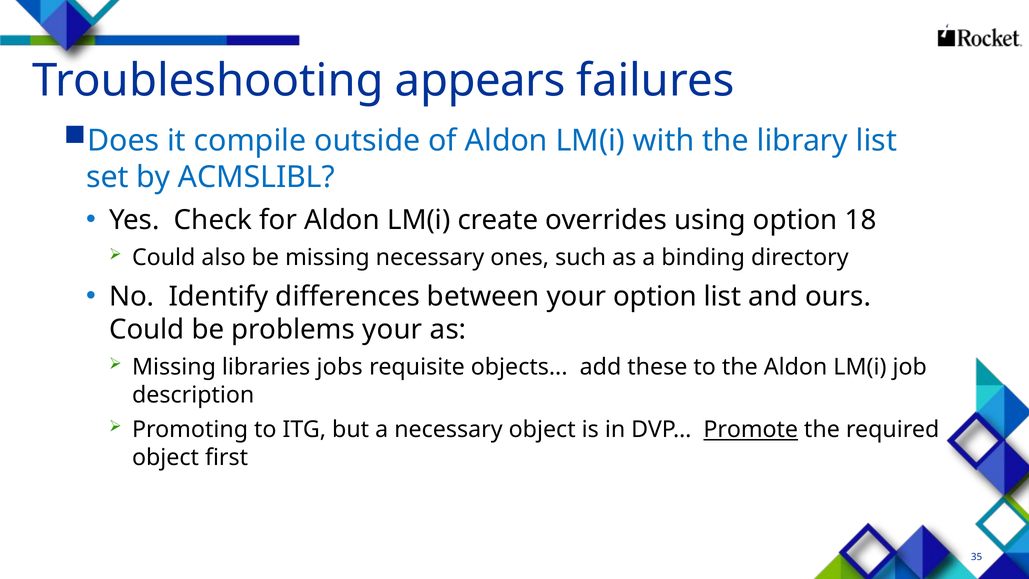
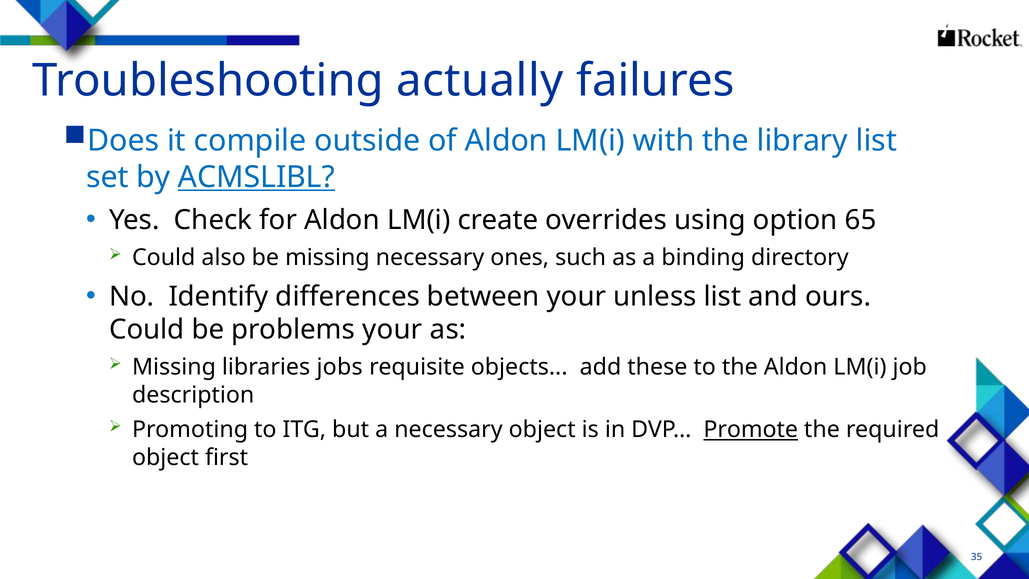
appears: appears -> actually (480, 81)
ACMSLIBL underline: none -> present (256, 177)
18: 18 -> 65 (861, 220)
your option: option -> unless (655, 296)
